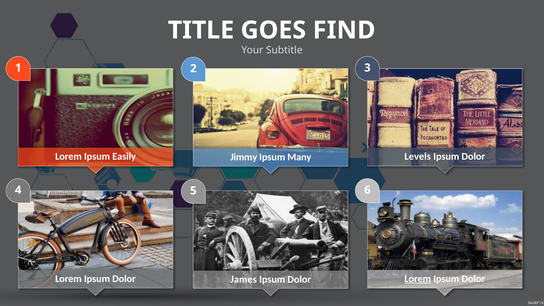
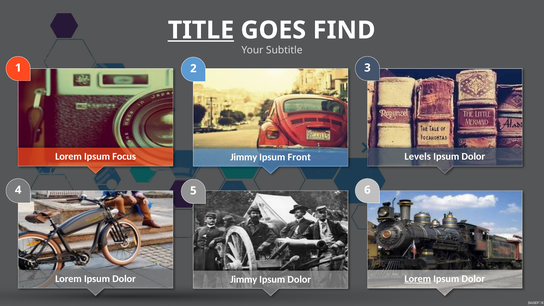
TITLE underline: none -> present (201, 30)
Easily: Easily -> Focus (124, 157)
Many: Many -> Front (299, 157)
James: James -> Jimmy (244, 279)
